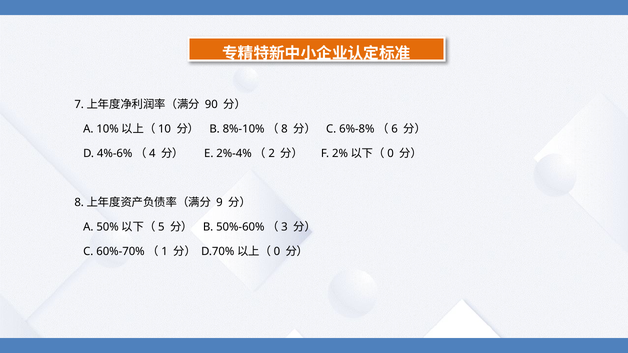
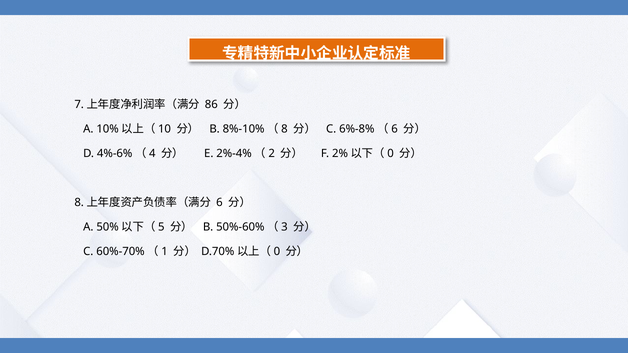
90: 90 -> 86 (211, 105)
9: 9 -> 6 (219, 203)
